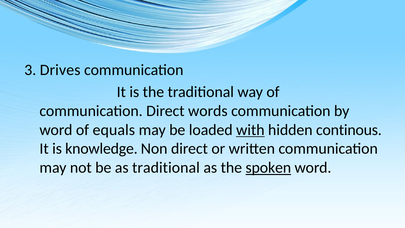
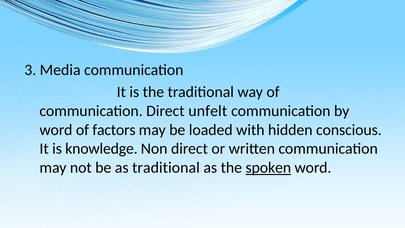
Drives: Drives -> Media (60, 70)
words: words -> unfelt (208, 111)
equals: equals -> factors (114, 130)
with underline: present -> none (250, 130)
continous: continous -> conscious (349, 130)
